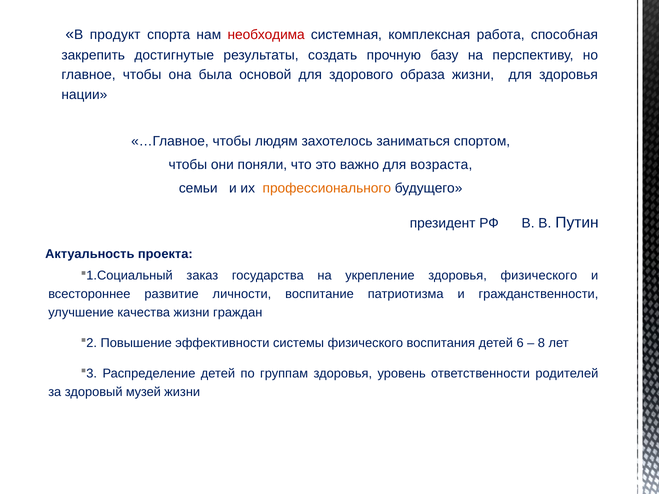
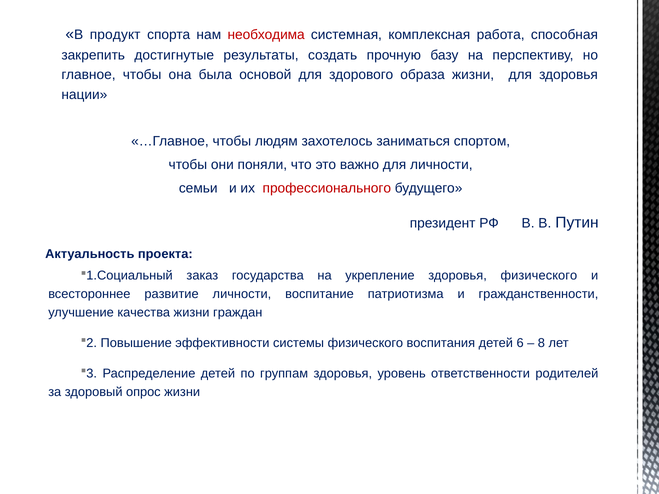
для возраста: возраста -> личности (441, 165)
профессионального colour: orange -> red (327, 188)
музей: музей -> опрос (143, 392)
